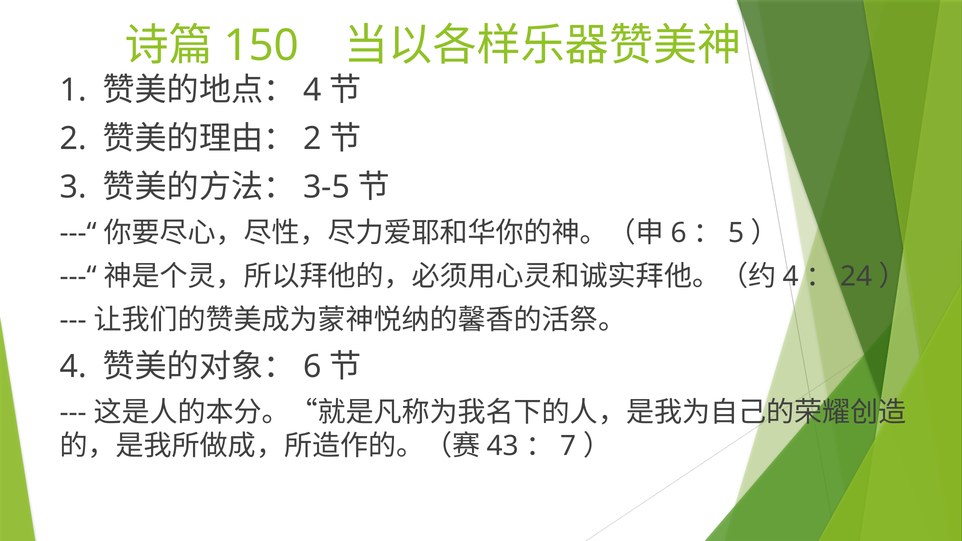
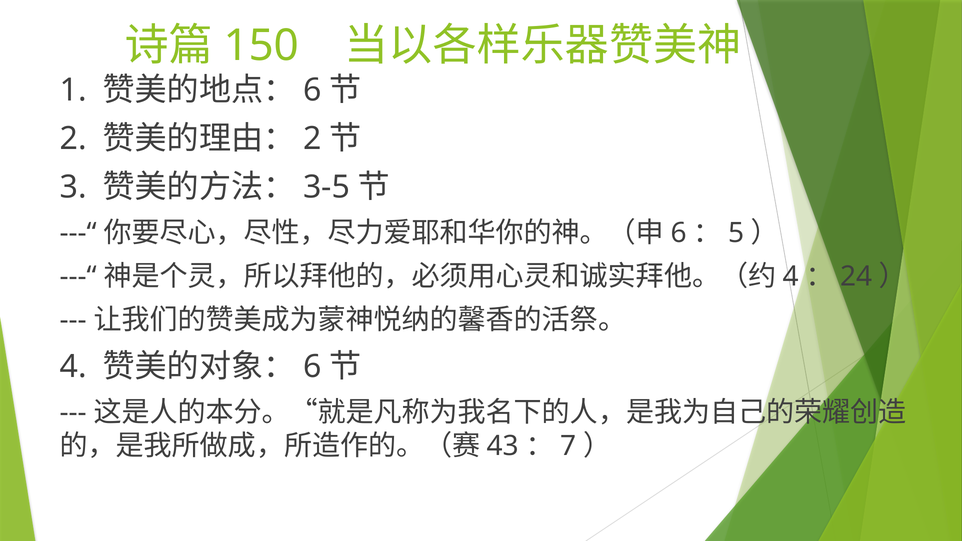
4: 4 -> 6 (312, 90)
